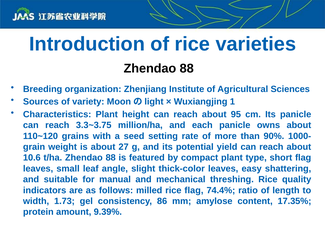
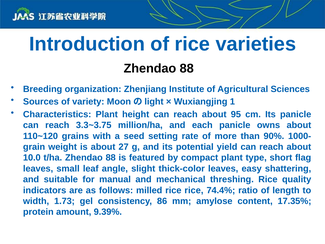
10.6: 10.6 -> 10.0 (32, 158)
rice flag: flag -> rice (194, 190)
